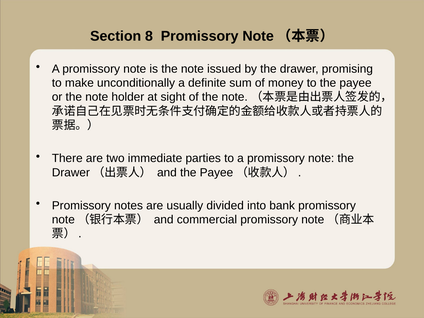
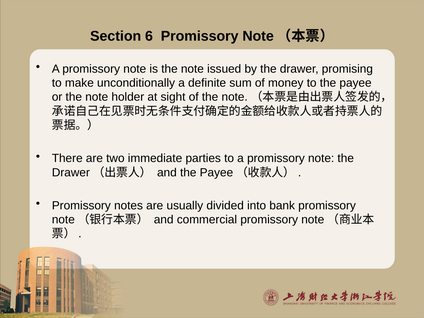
8: 8 -> 6 (149, 36)
